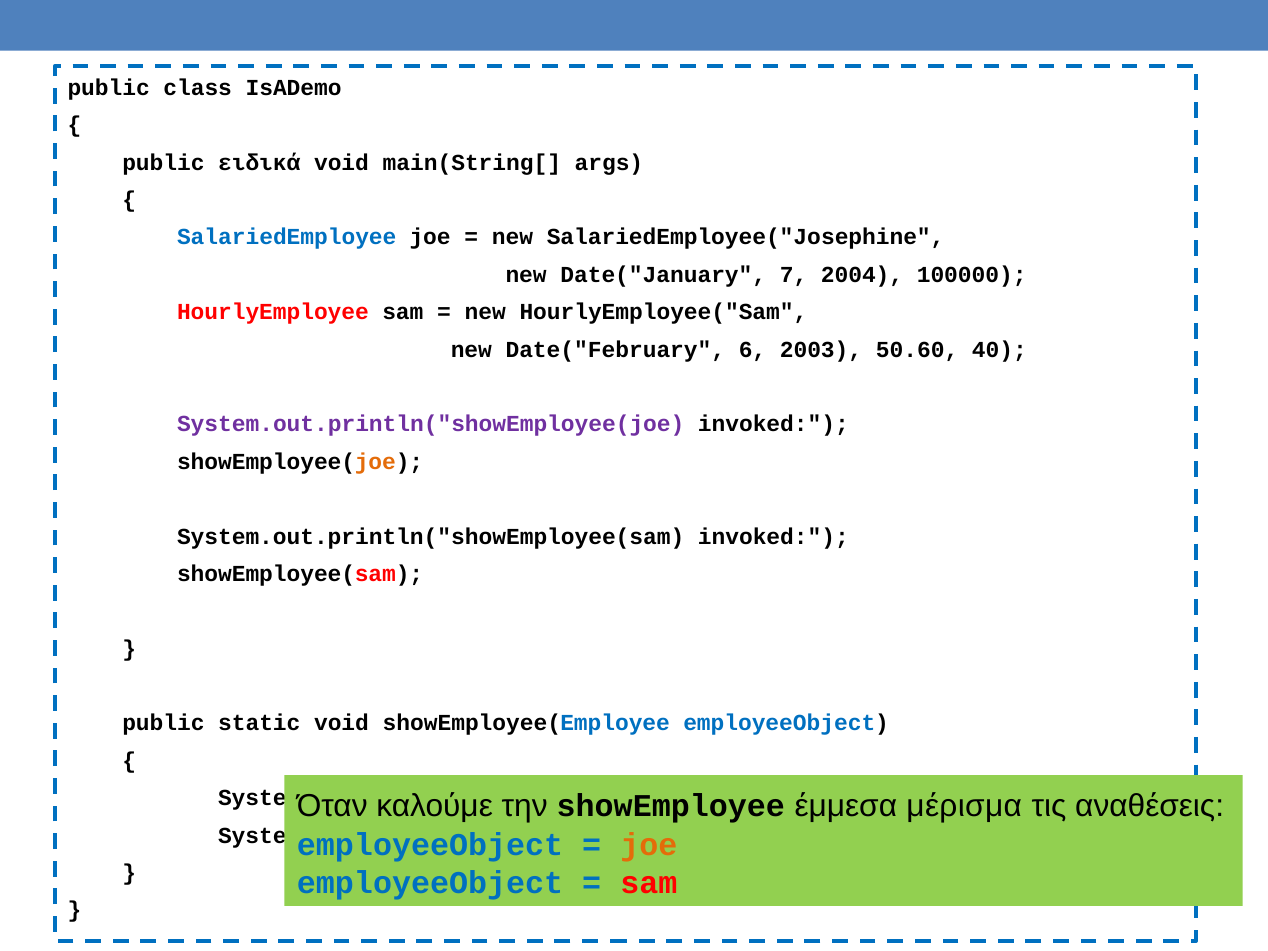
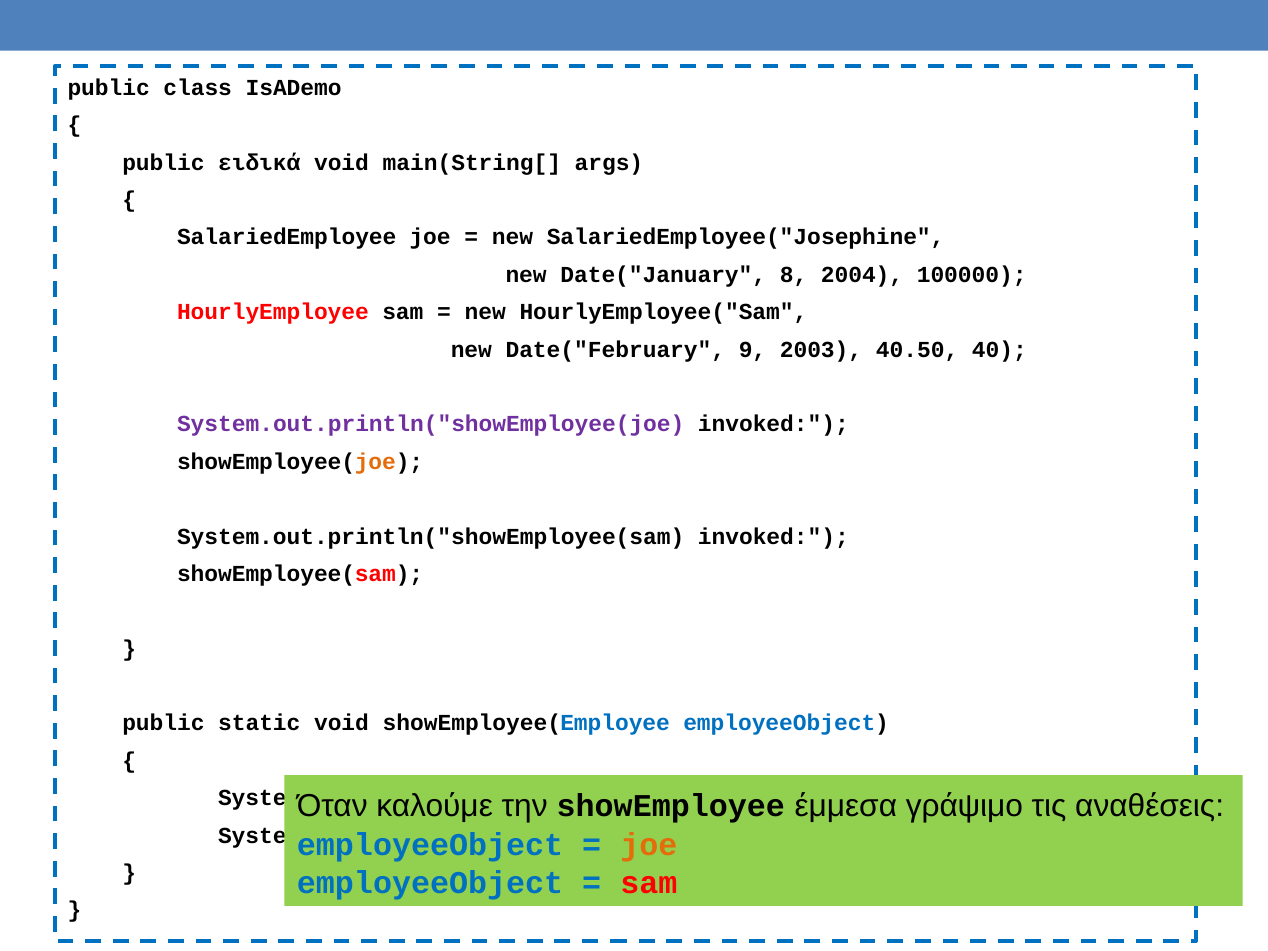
SalariedEmployee colour: blue -> black (287, 237)
7: 7 -> 8 (794, 275)
6: 6 -> 9 (753, 350)
50.60: 50.60 -> 40.50 (917, 350)
μέρισμα: μέρισμα -> γράψιμο (964, 806)
